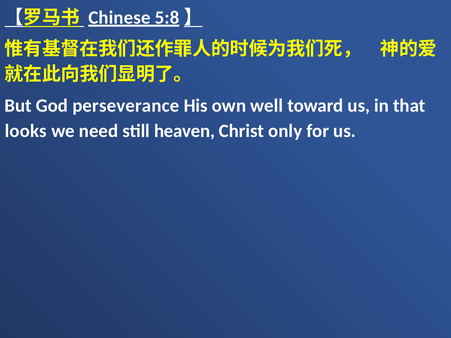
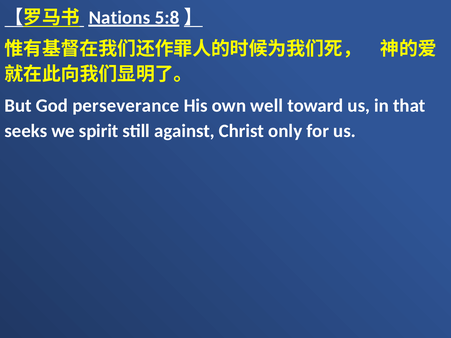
Chinese: Chinese -> Nations (119, 18)
looks: looks -> seeks (26, 131)
need: need -> spirit (99, 131)
heaven: heaven -> against (184, 131)
